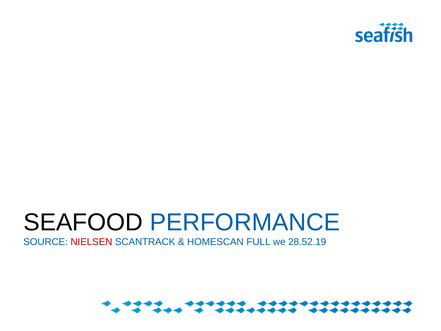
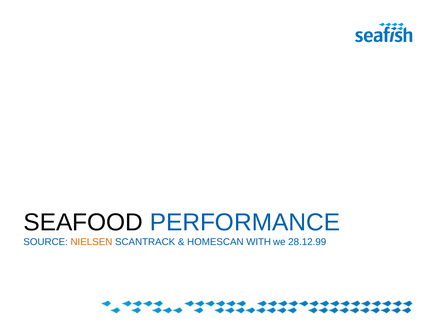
NIELSEN colour: red -> orange (91, 242)
FULL: FULL -> WITH (259, 242)
28.52.19: 28.52.19 -> 28.12.99 (307, 242)
